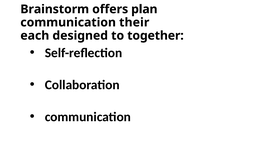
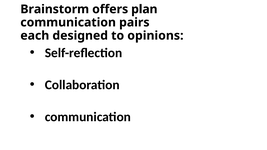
their: their -> pairs (134, 22)
together: together -> opinions (155, 36)
